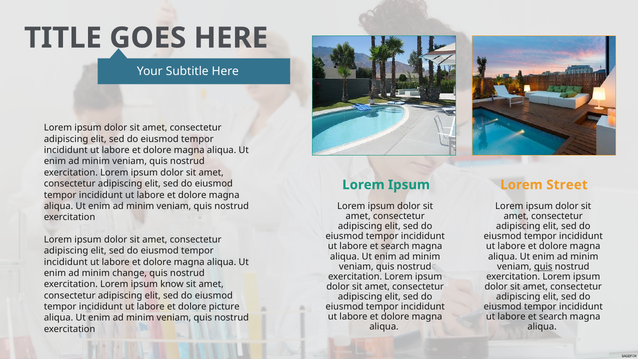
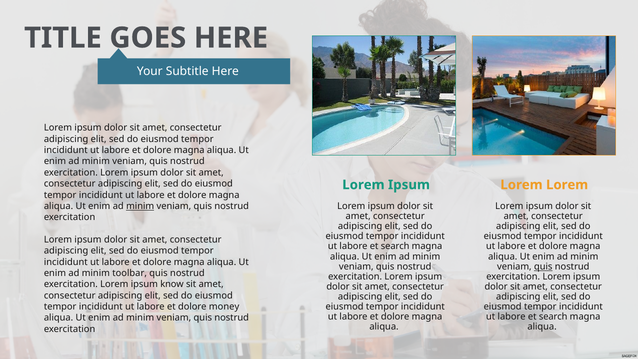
Lorem Street: Street -> Lorem (567, 185)
minim underline: none -> present (140, 206)
change: change -> toolbar (130, 273)
picture: picture -> money (224, 307)
